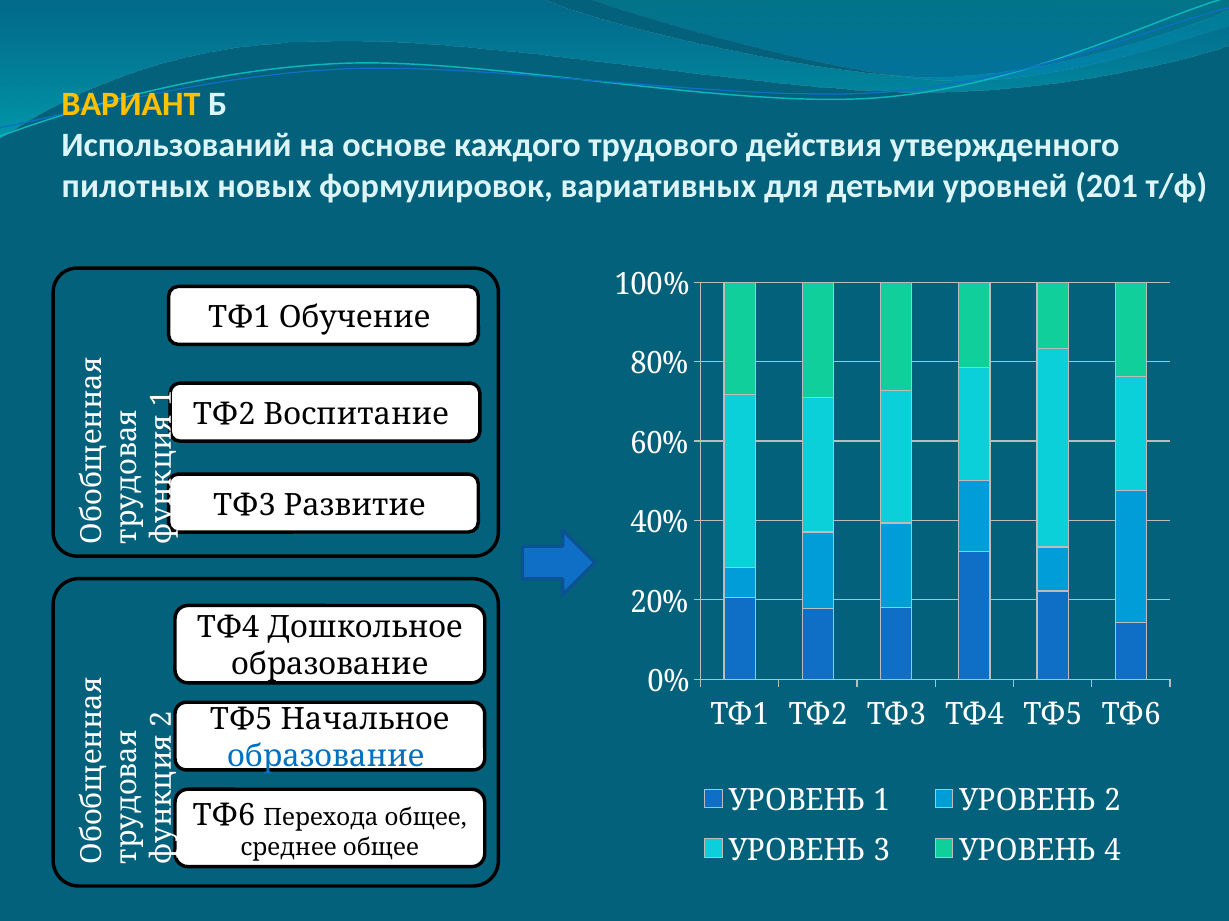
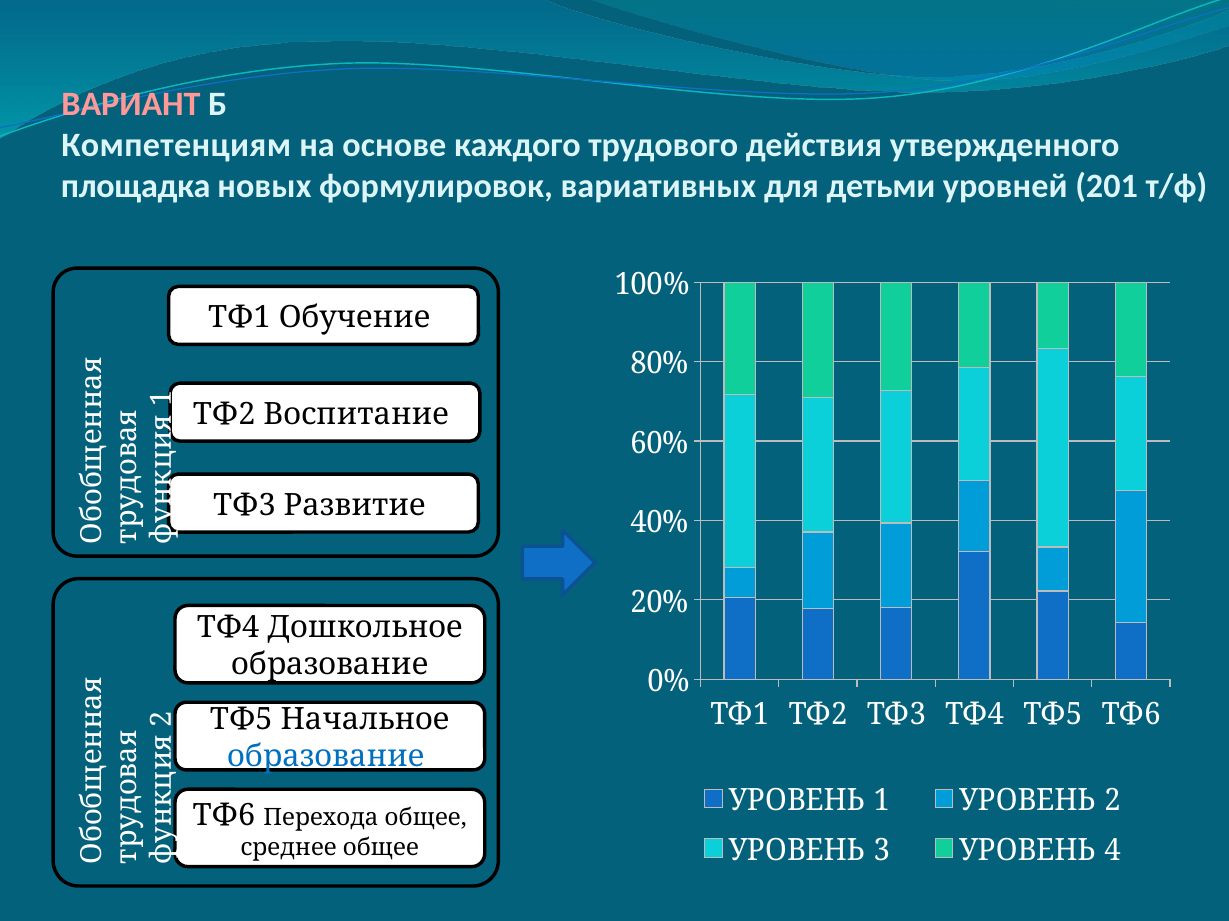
ВАРИАНТ colour: yellow -> pink (131, 105)
Использований: Использований -> Компетенциям (176, 146)
пилотных: пилотных -> площадка (136, 187)
